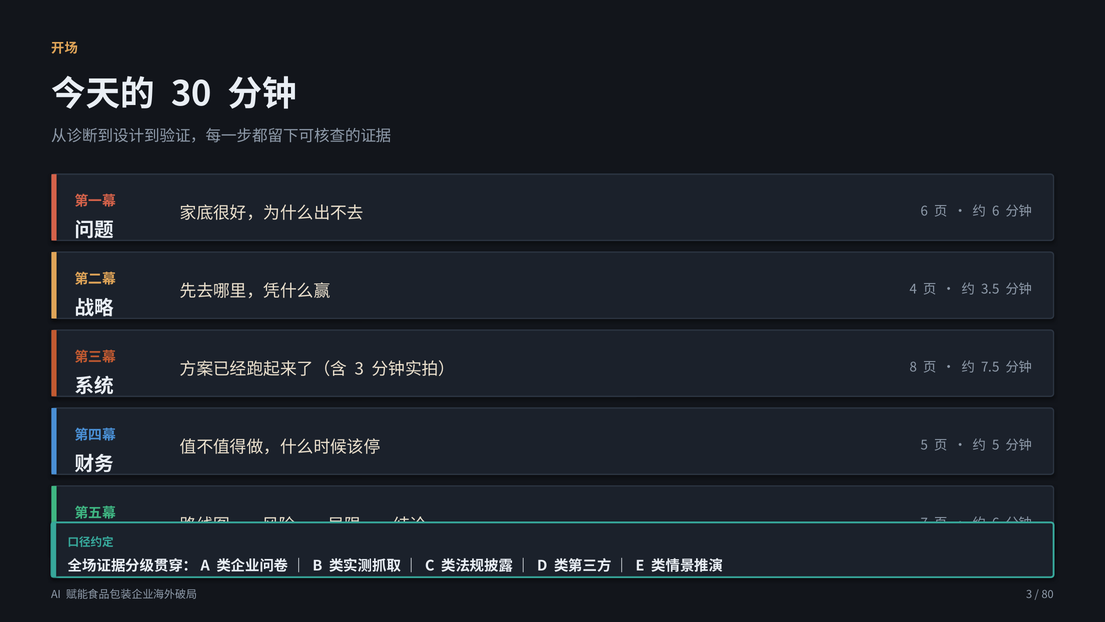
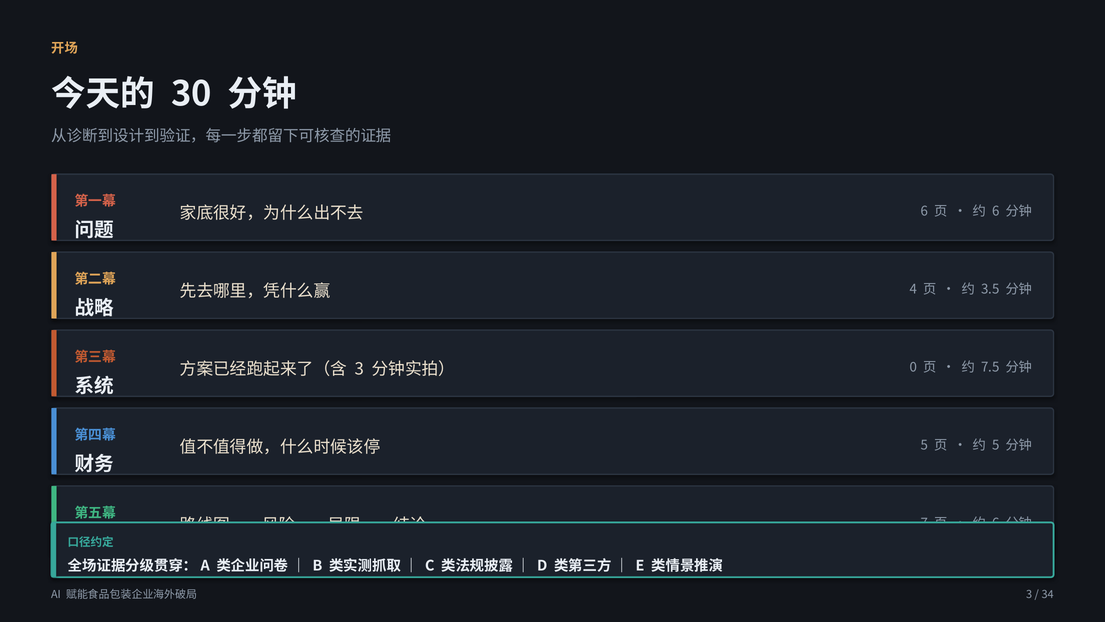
8: 8 -> 0 (913, 367)
80: 80 -> 34 (1048, 594)
